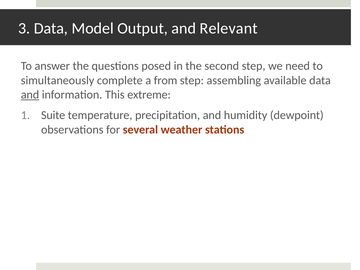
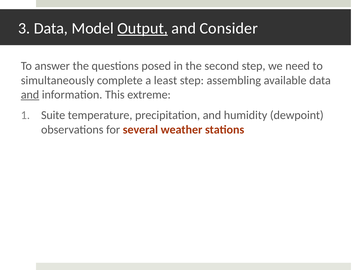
Output underline: none -> present (143, 28)
Relevant: Relevant -> Consider (229, 28)
from: from -> least (166, 80)
